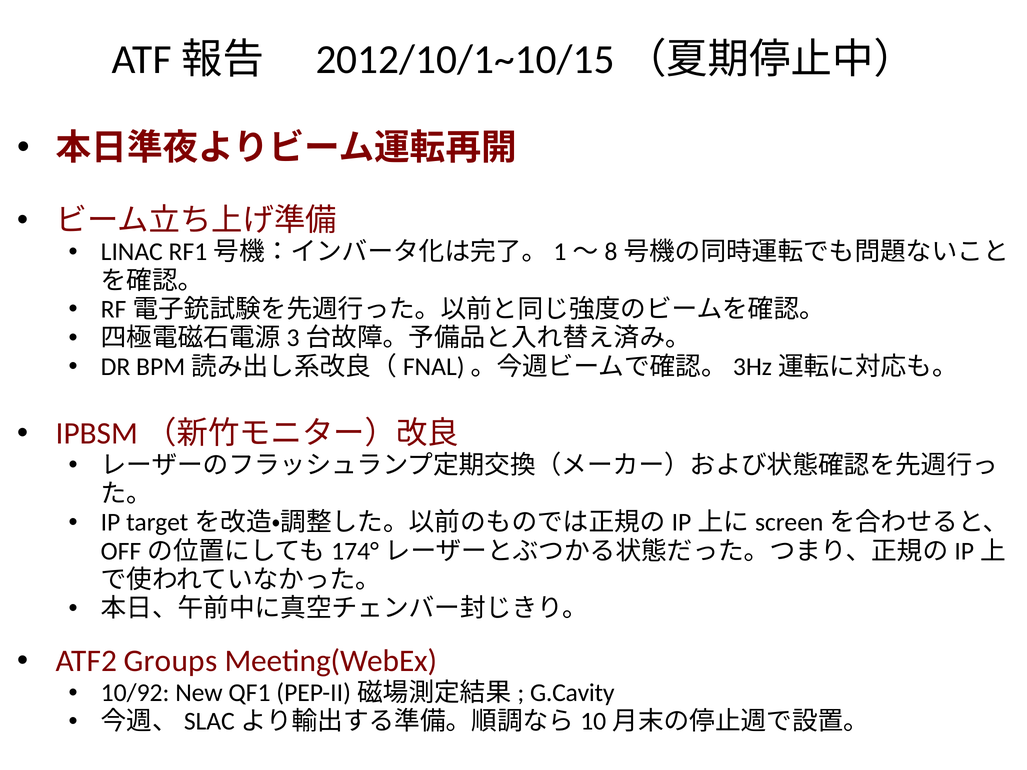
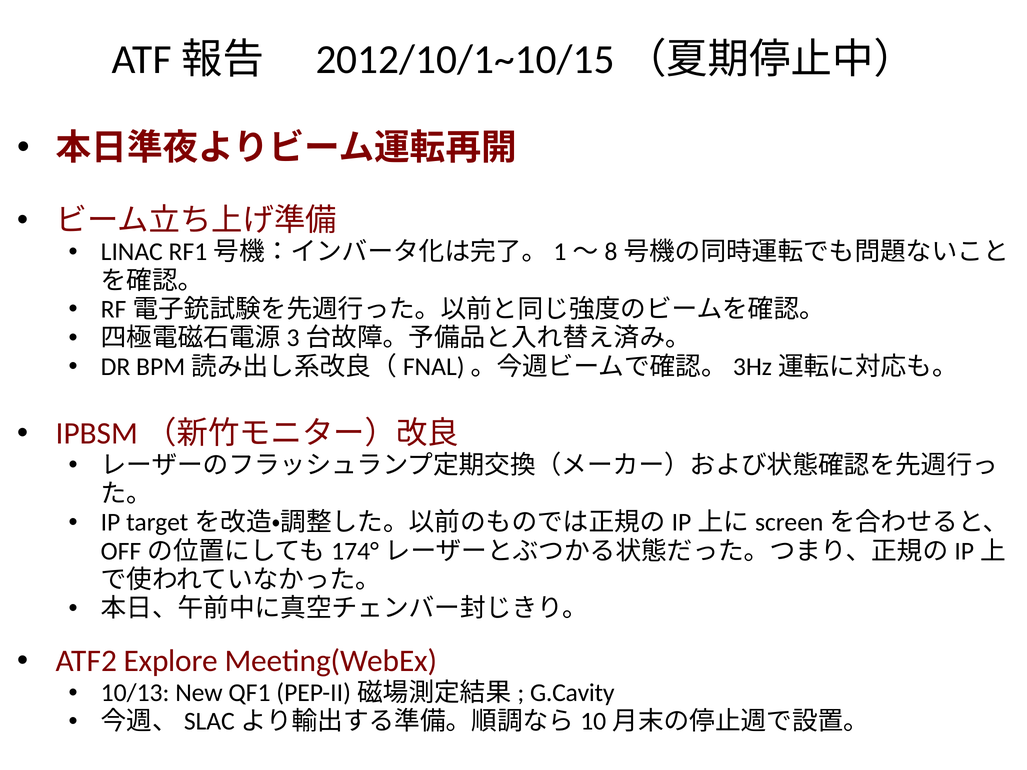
Groups: Groups -> Explore (171, 661)
10/92: 10/92 -> 10/13 (135, 693)
